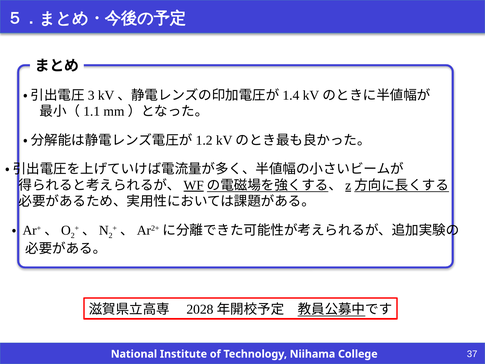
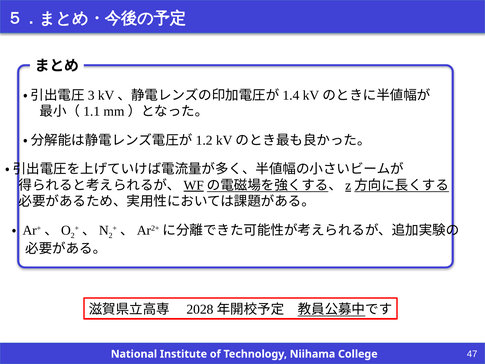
37: 37 -> 47 (472, 354)
